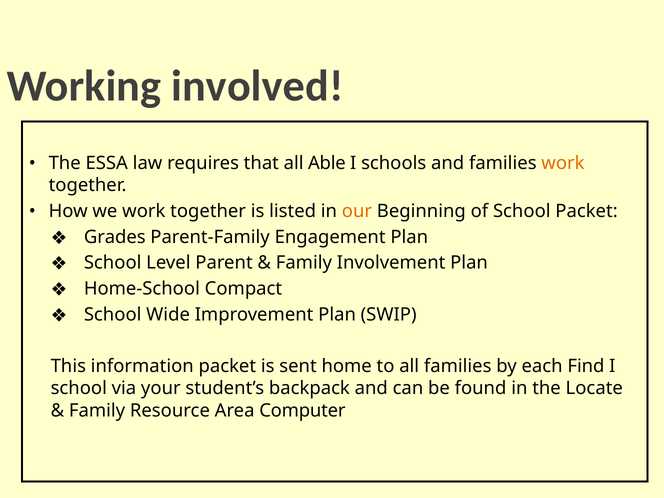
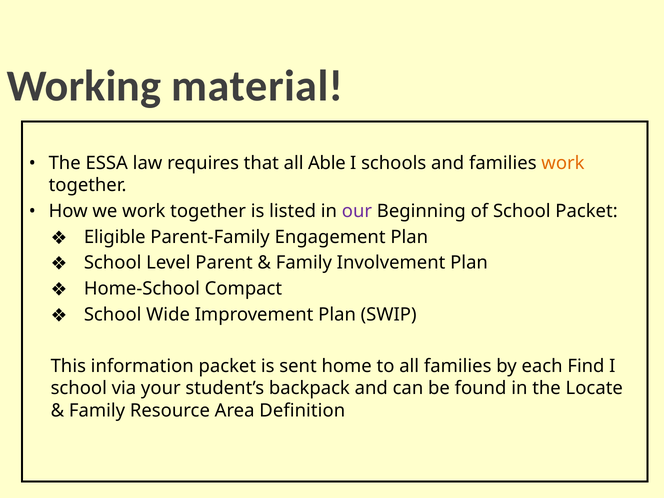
involved: involved -> material (257, 86)
our colour: orange -> purple (357, 211)
Grades: Grades -> Eligible (115, 237)
Computer: Computer -> Definition (302, 410)
